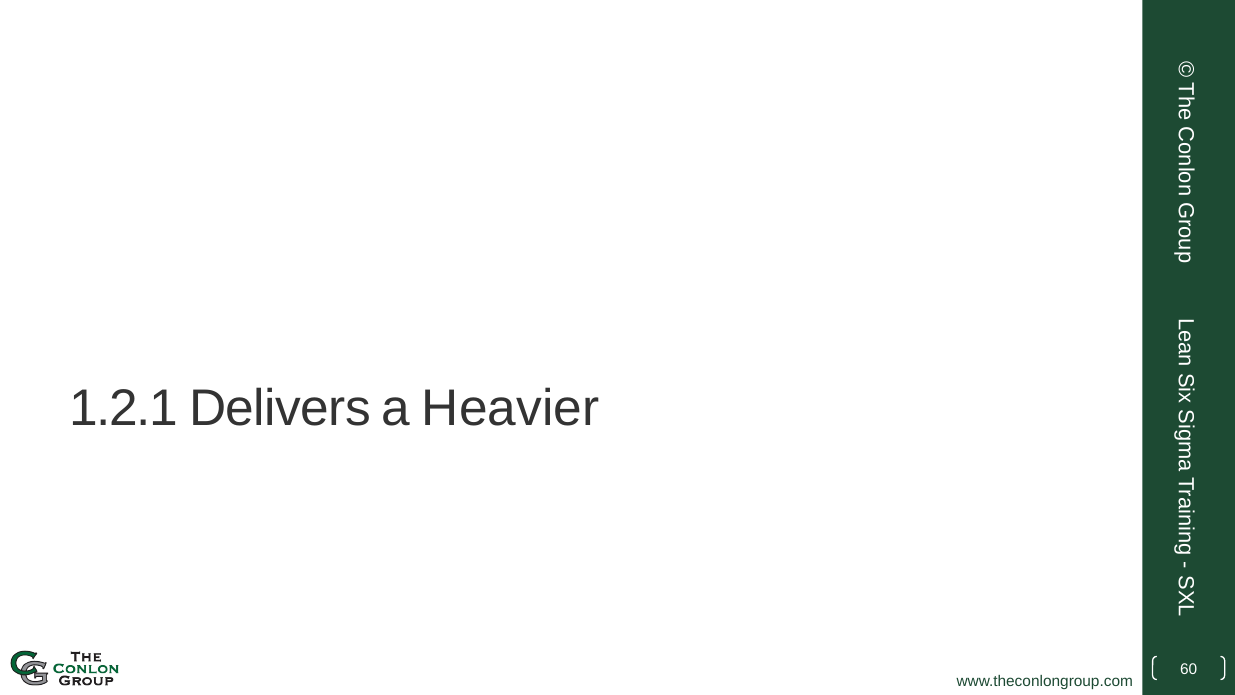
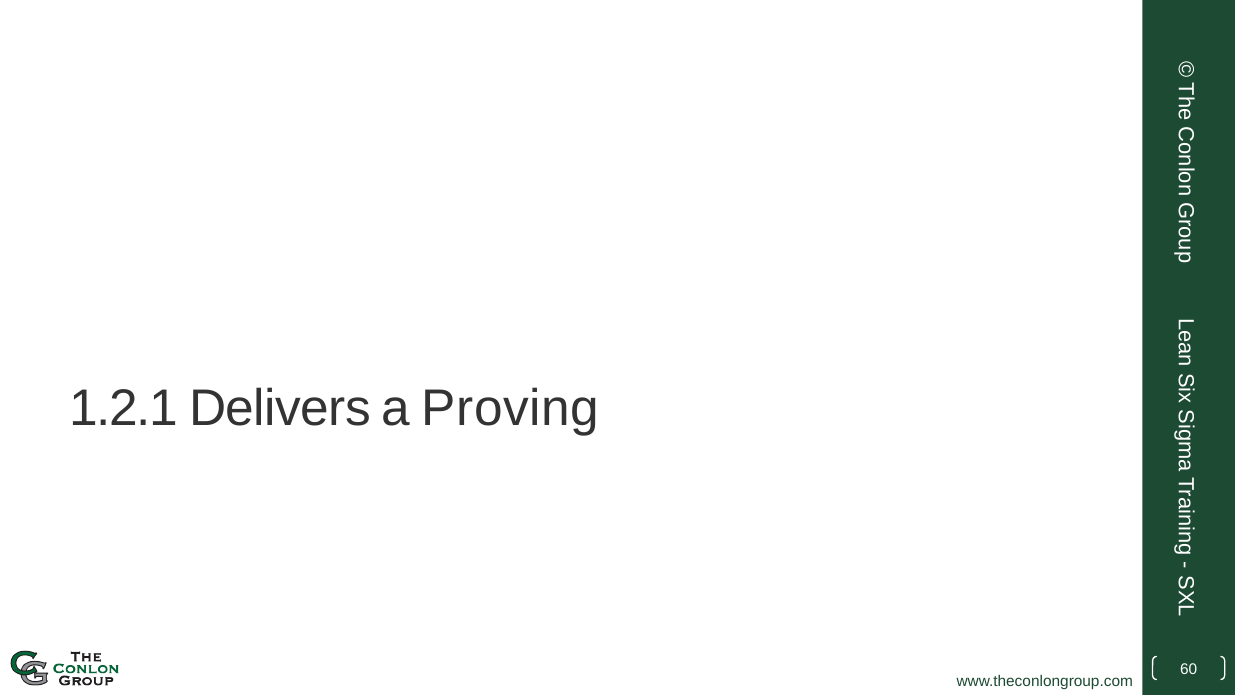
Heavier: Heavier -> Proving (511, 408)
